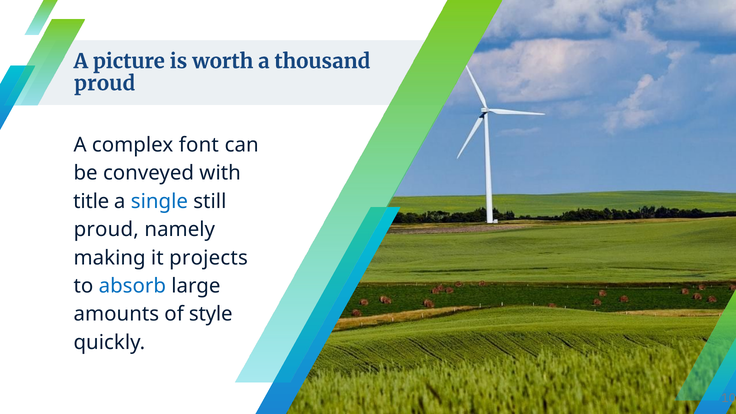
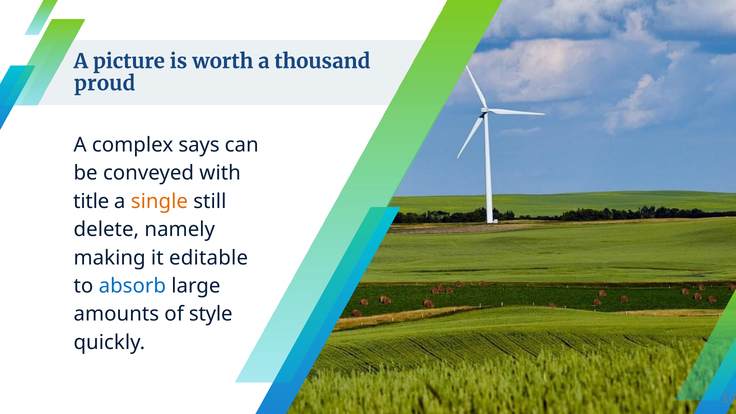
font: font -> says (199, 145)
single colour: blue -> orange (159, 201)
proud: proud -> delete (106, 230)
projects: projects -> editable (209, 258)
